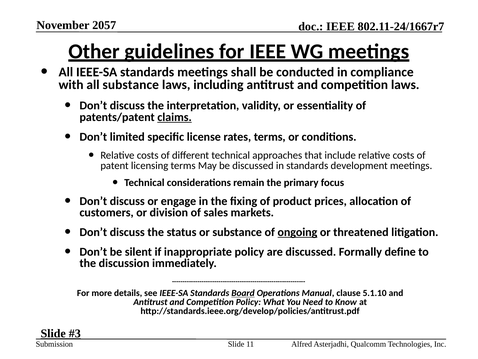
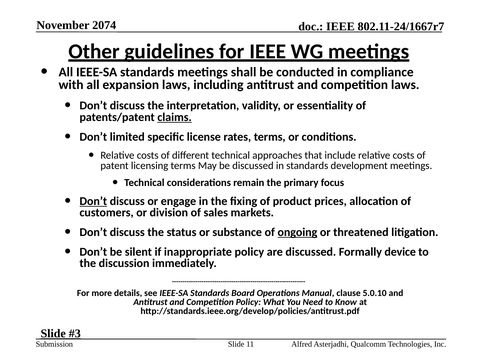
2057: 2057 -> 2074 (104, 25)
all substance: substance -> expansion (131, 85)
Don’t underline: none -> present (93, 201)
define: define -> device (400, 252)
Board underline: present -> none (243, 293)
5.1.10: 5.1.10 -> 5.0.10 (375, 293)
